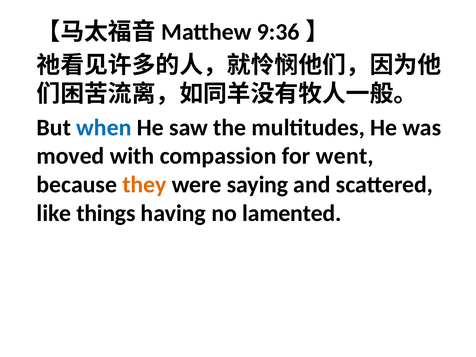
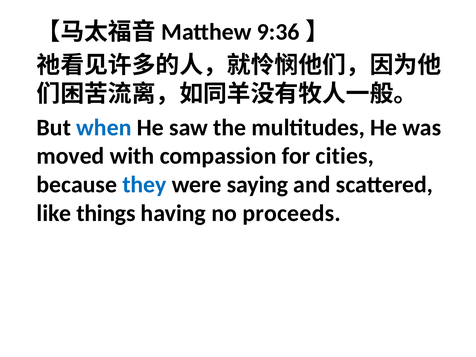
went: went -> cities (345, 156)
they colour: orange -> blue (144, 185)
lamented: lamented -> proceeds (292, 213)
